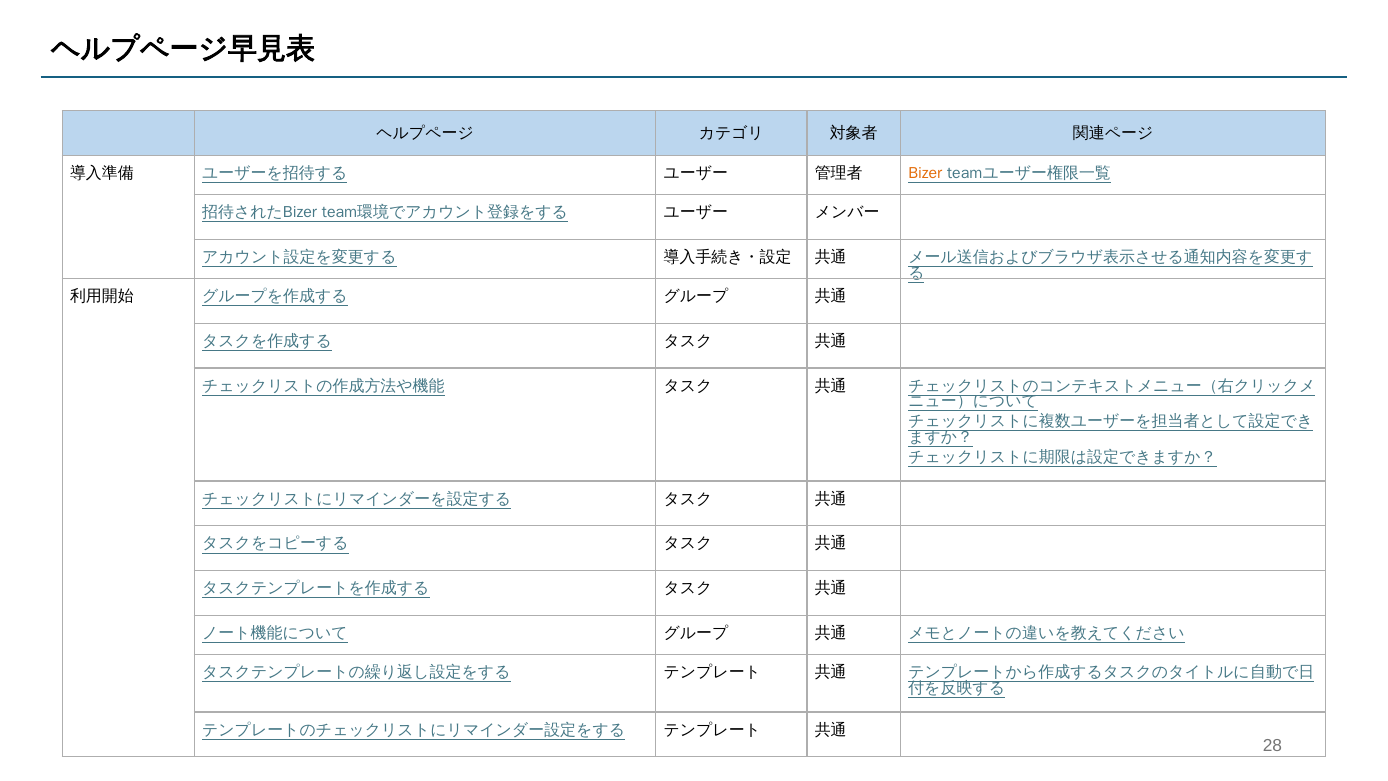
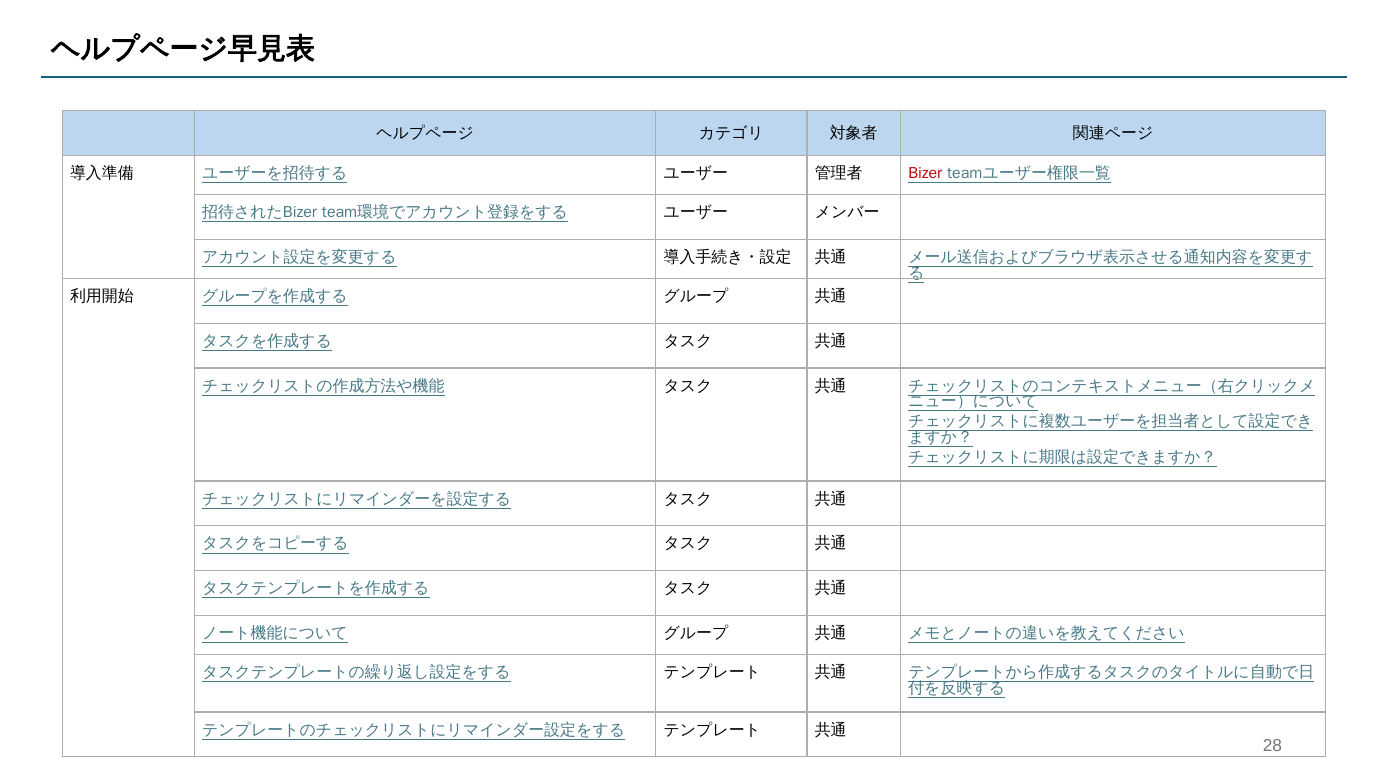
Bizer colour: orange -> red (925, 173)
